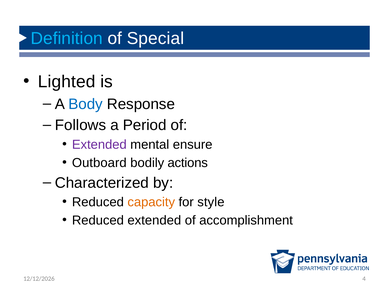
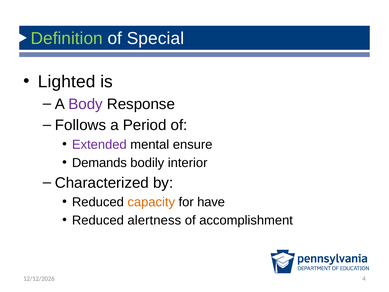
Definition colour: light blue -> light green (67, 38)
Body colour: blue -> purple (86, 104)
Outboard: Outboard -> Demands (99, 163)
actions: actions -> interior (188, 163)
style: style -> have (211, 202)
Reduced extended: extended -> alertness (154, 220)
